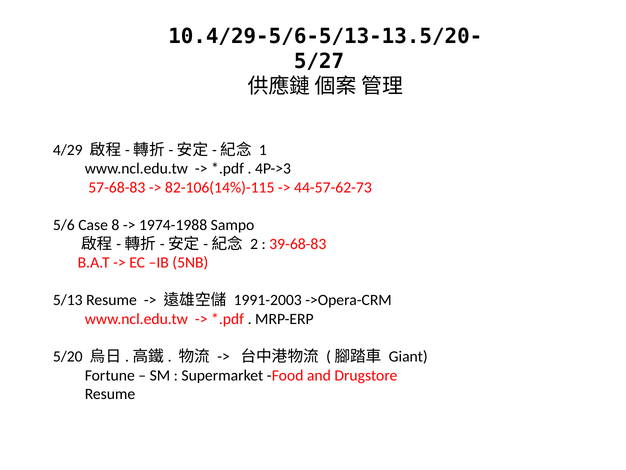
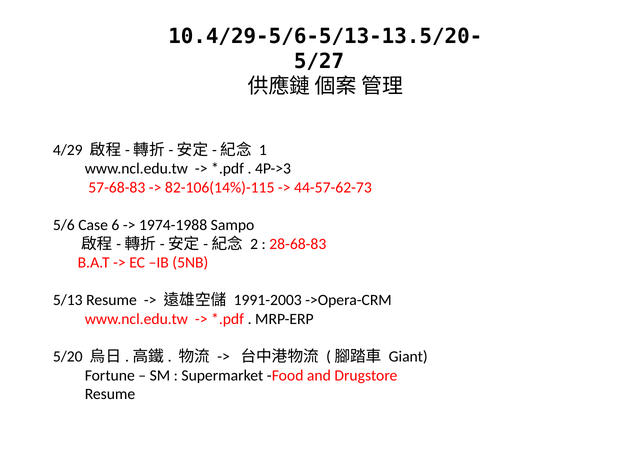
8: 8 -> 6 (115, 225)
39-68-83: 39-68-83 -> 28-68-83 (298, 244)
